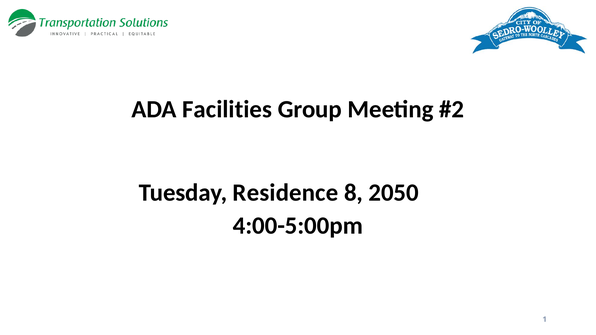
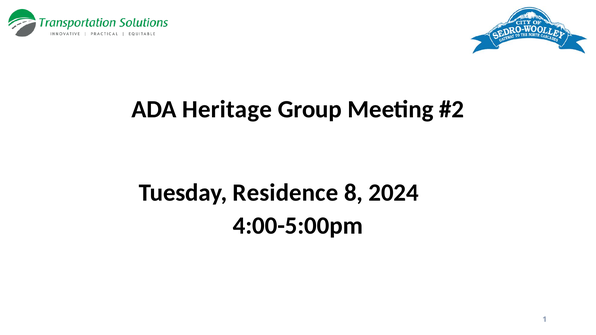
Facilities: Facilities -> Heritage (227, 109)
2050: 2050 -> 2024 (394, 193)
